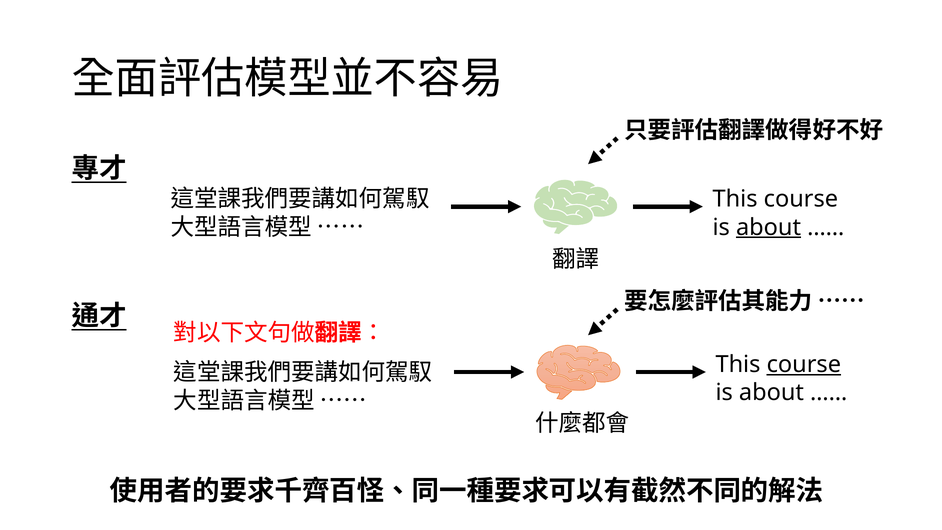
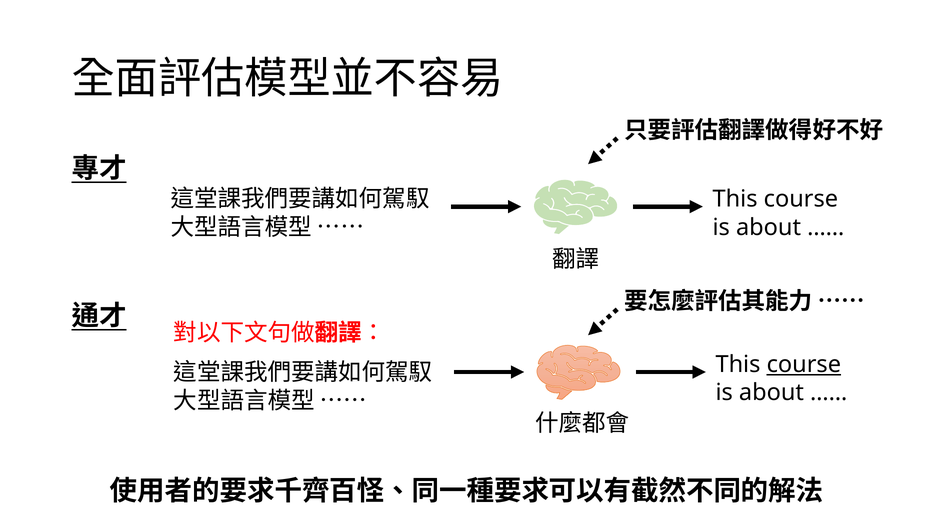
about underline: present -> none (769, 227)
